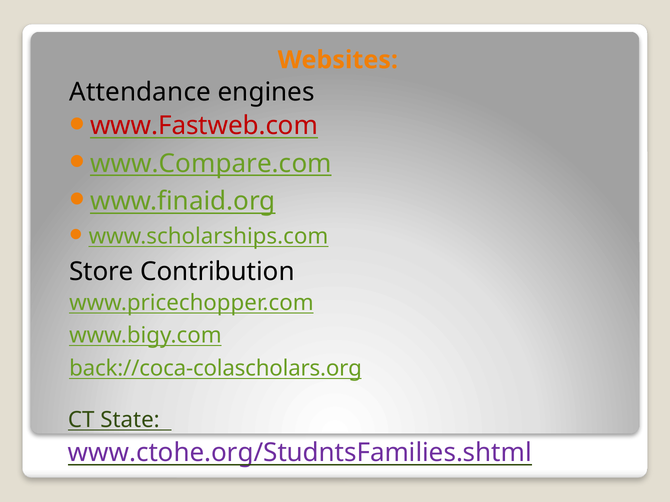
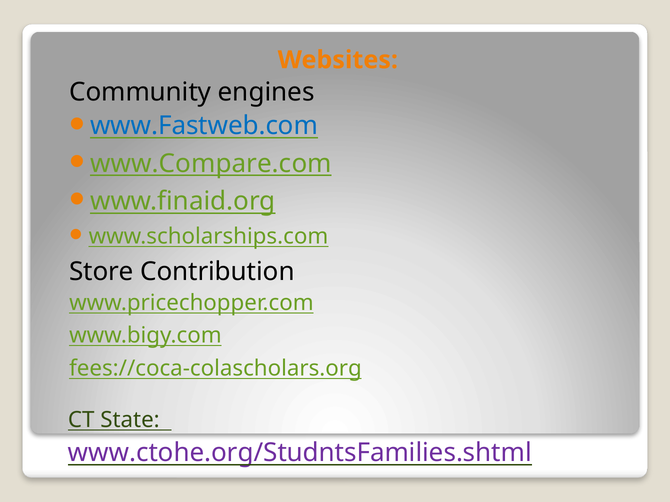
Attendance: Attendance -> Community (140, 92)
www.Fastweb.com colour: red -> blue (204, 126)
back://coca-colascholars.org: back://coca-colascholars.org -> fees://coca-colascholars.org (215, 369)
